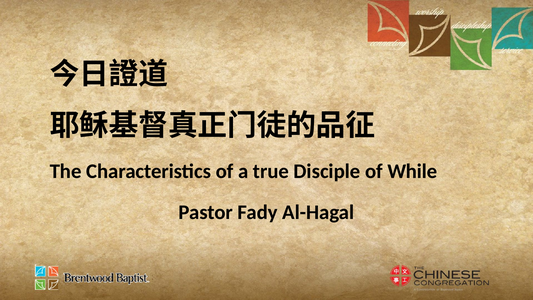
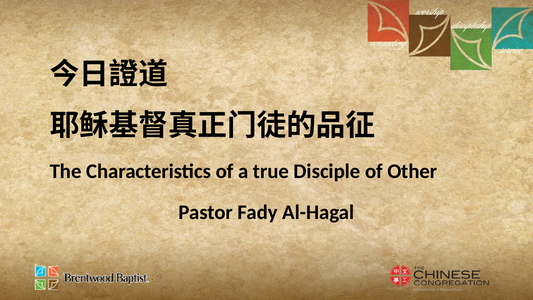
While: While -> Other (412, 171)
